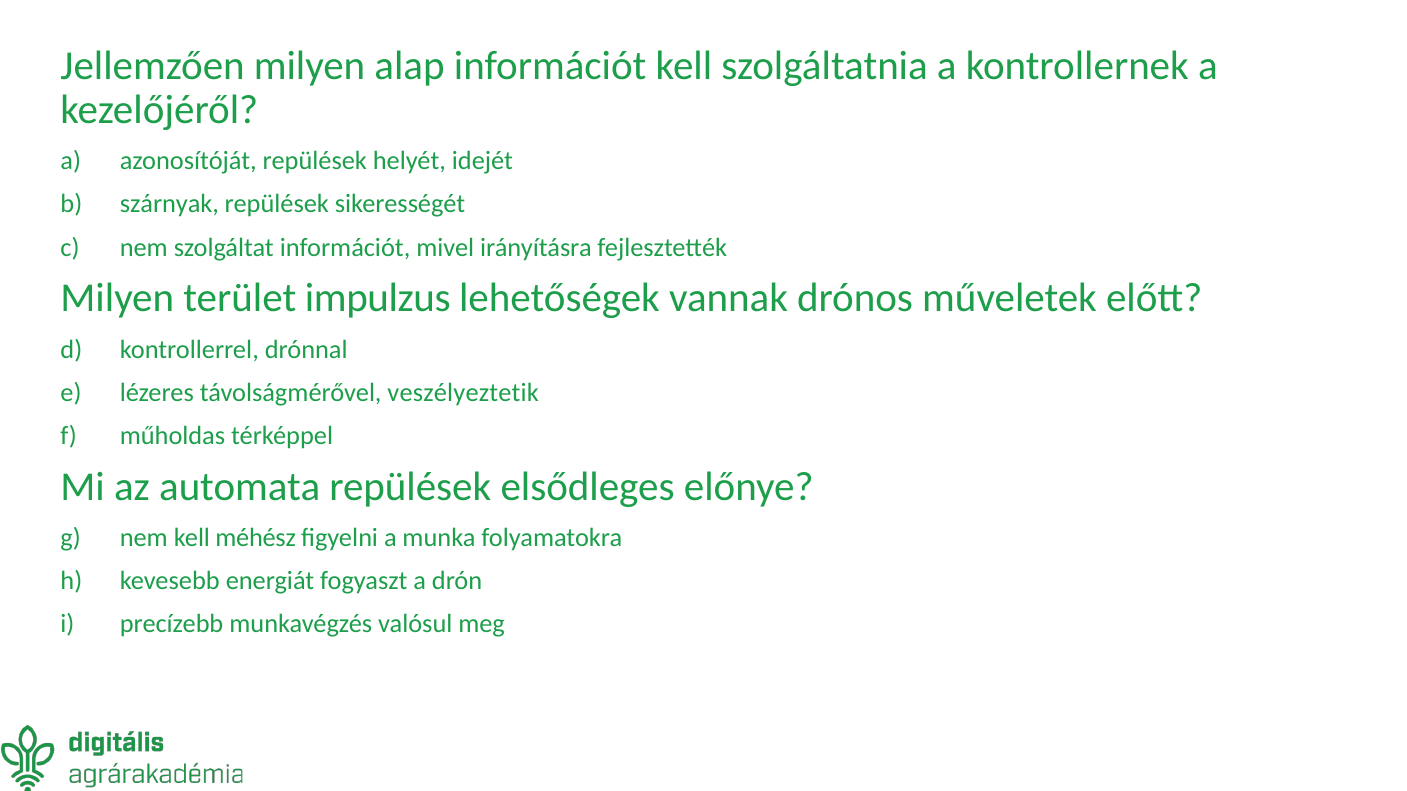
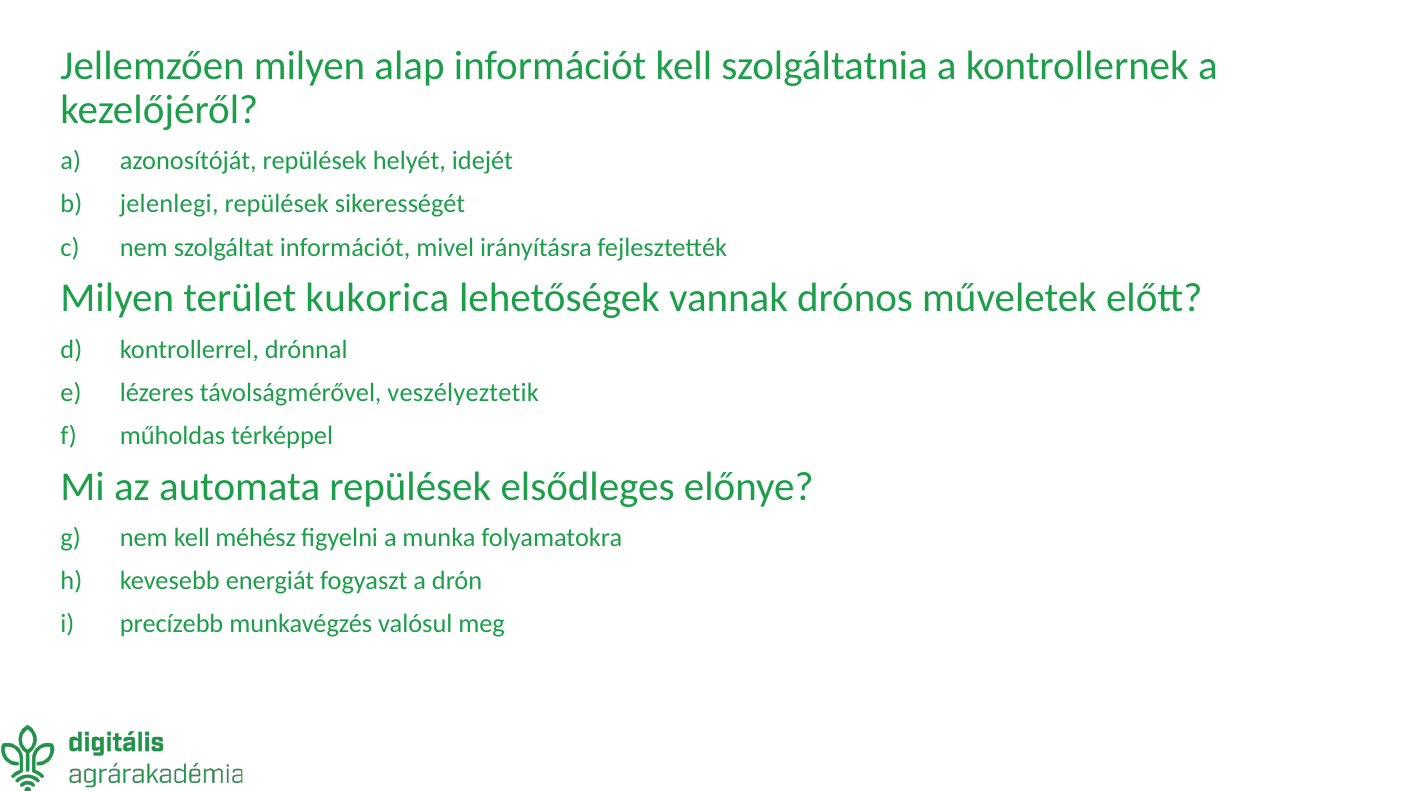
szárnyak: szárnyak -> jelenlegi (169, 204)
impulzus: impulzus -> kukorica (377, 298)
